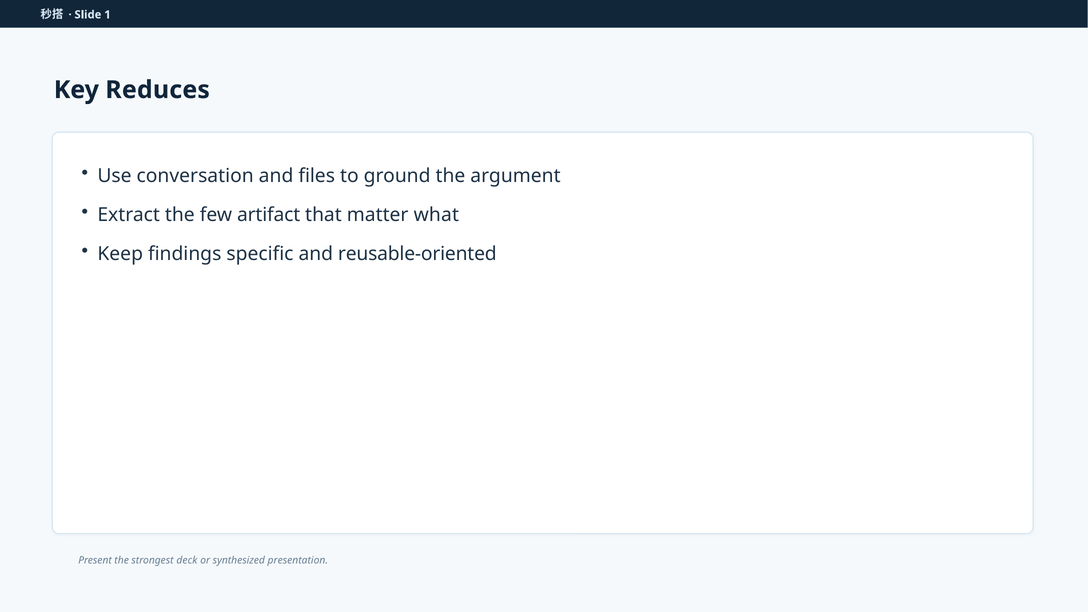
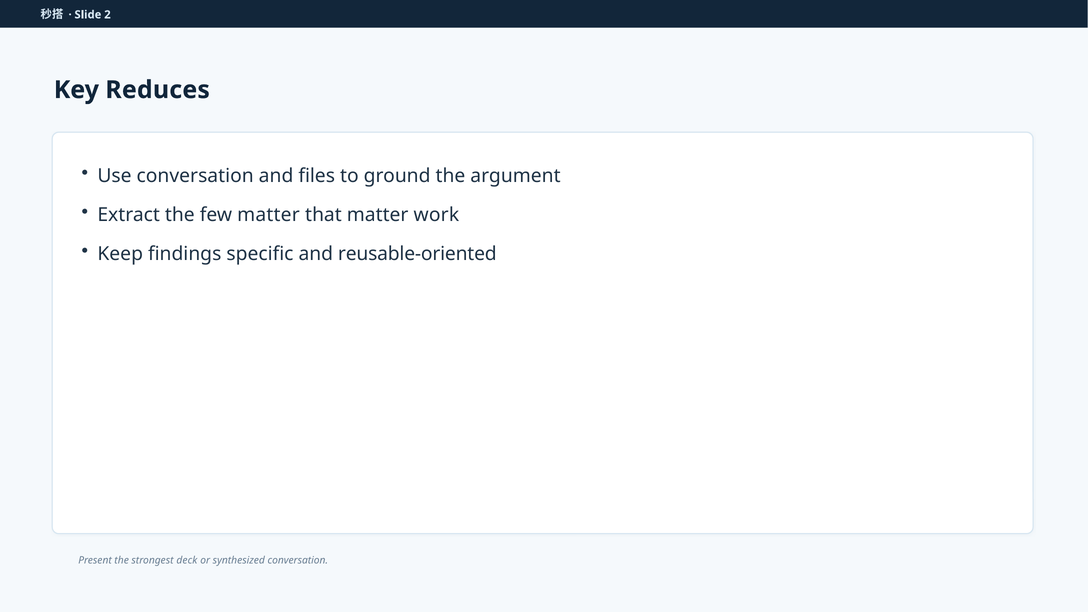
1: 1 -> 2 (107, 15)
few artifact: artifact -> matter (268, 215)
what: what -> work (436, 215)
synthesized presentation: presentation -> conversation (298, 560)
